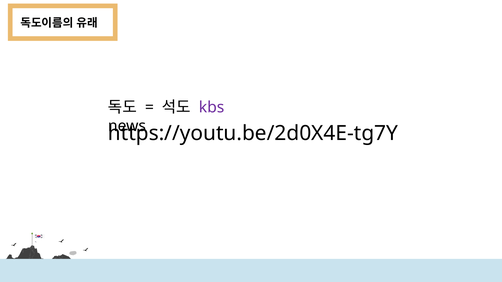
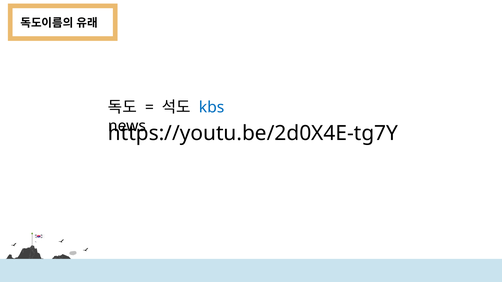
kbs colour: purple -> blue (212, 107)
